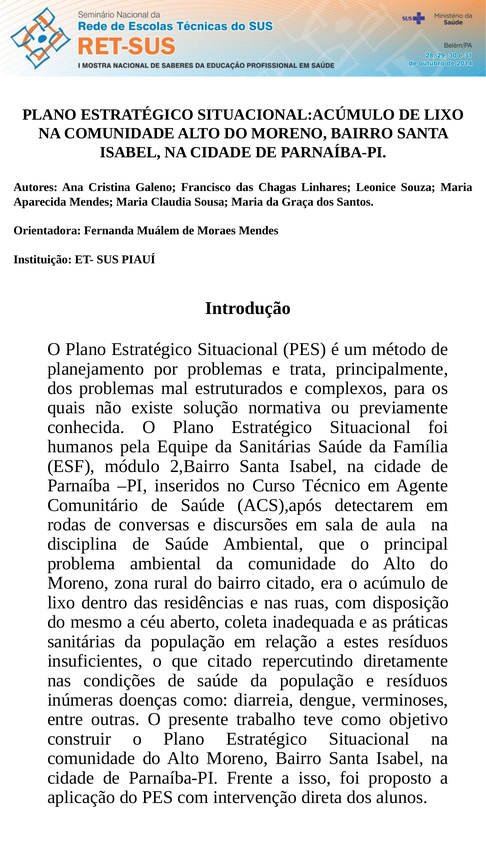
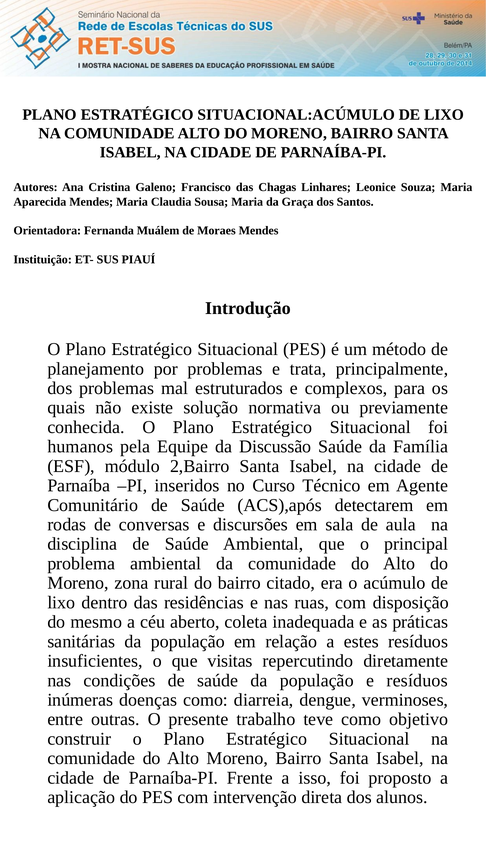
da Sanitárias: Sanitárias -> Discussão (275, 446)
que citado: citado -> visitas (230, 660)
